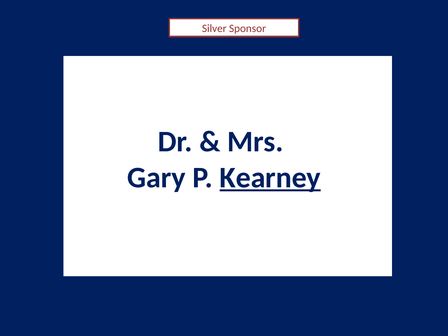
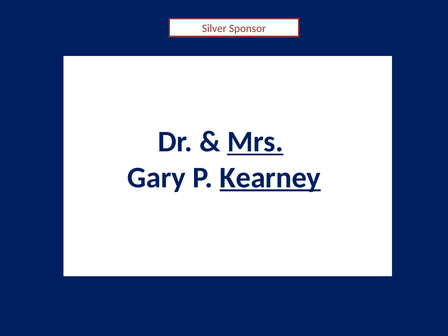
Mrs underline: none -> present (255, 142)
